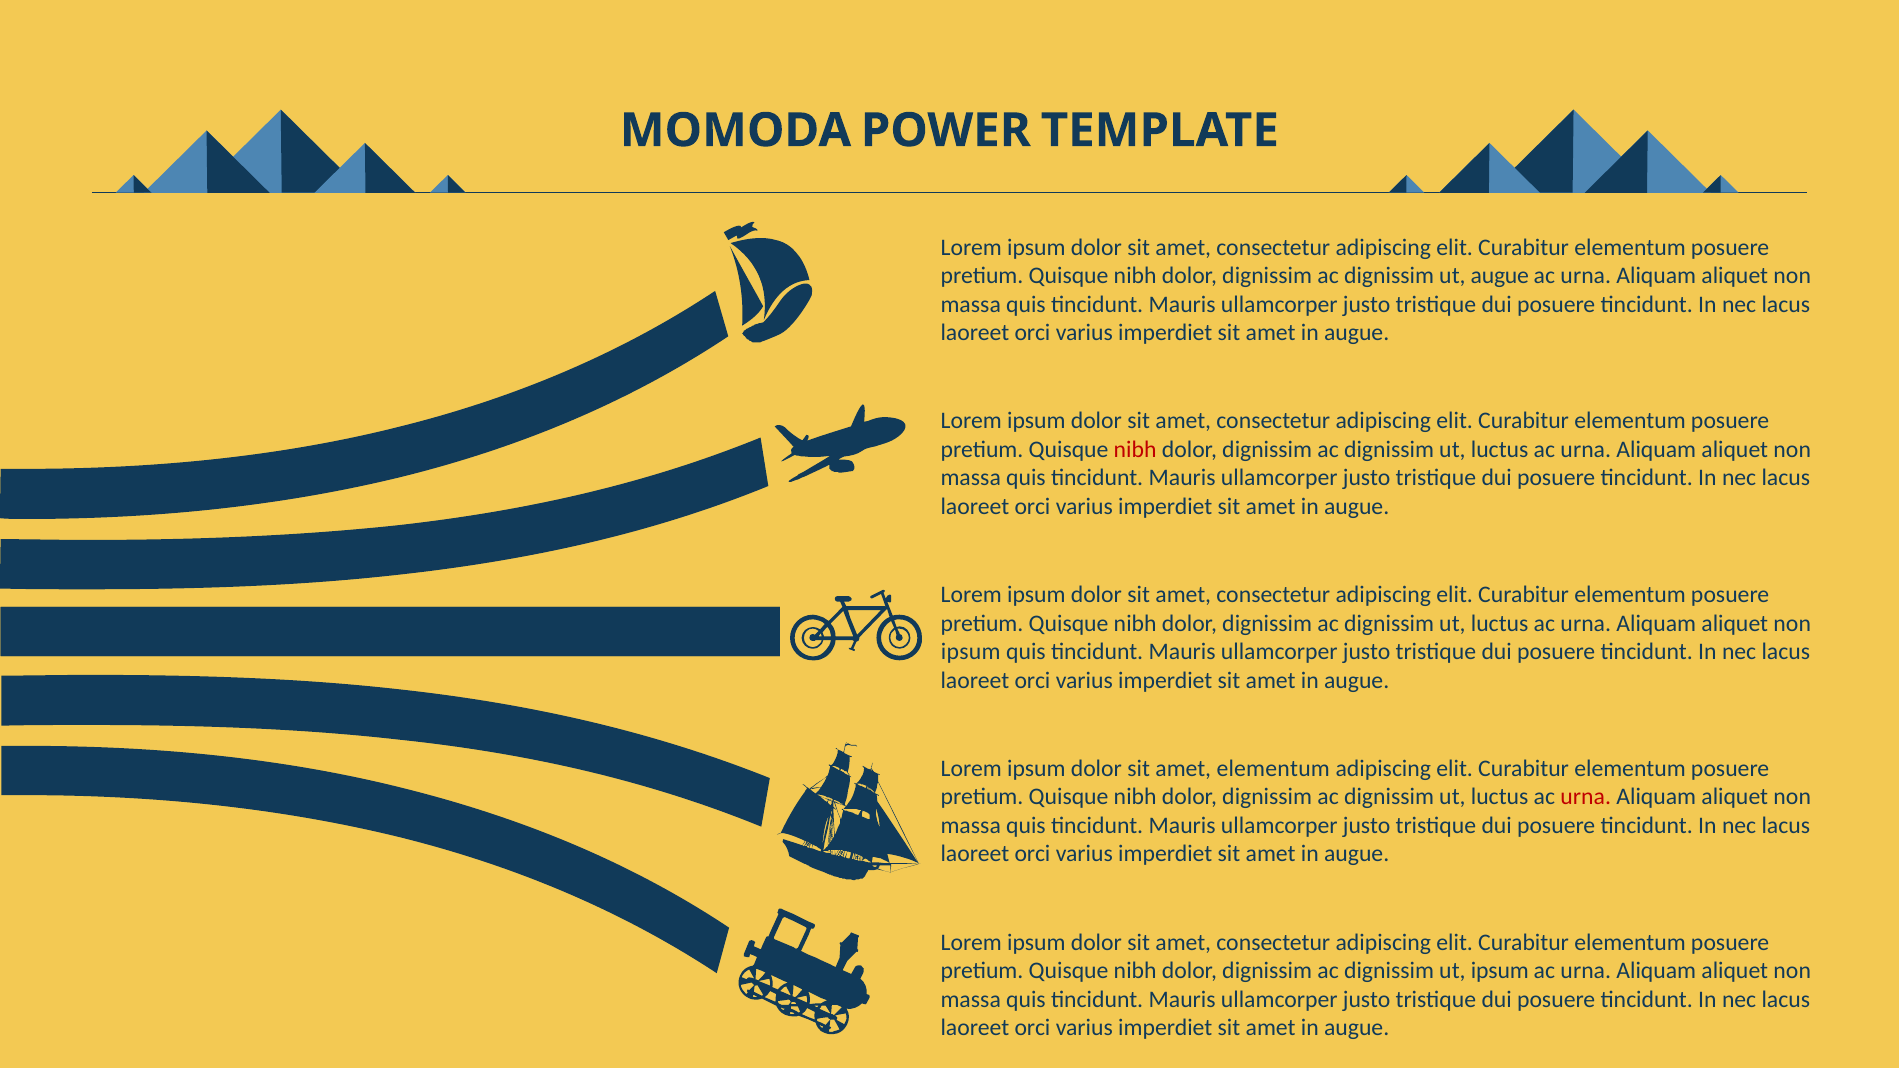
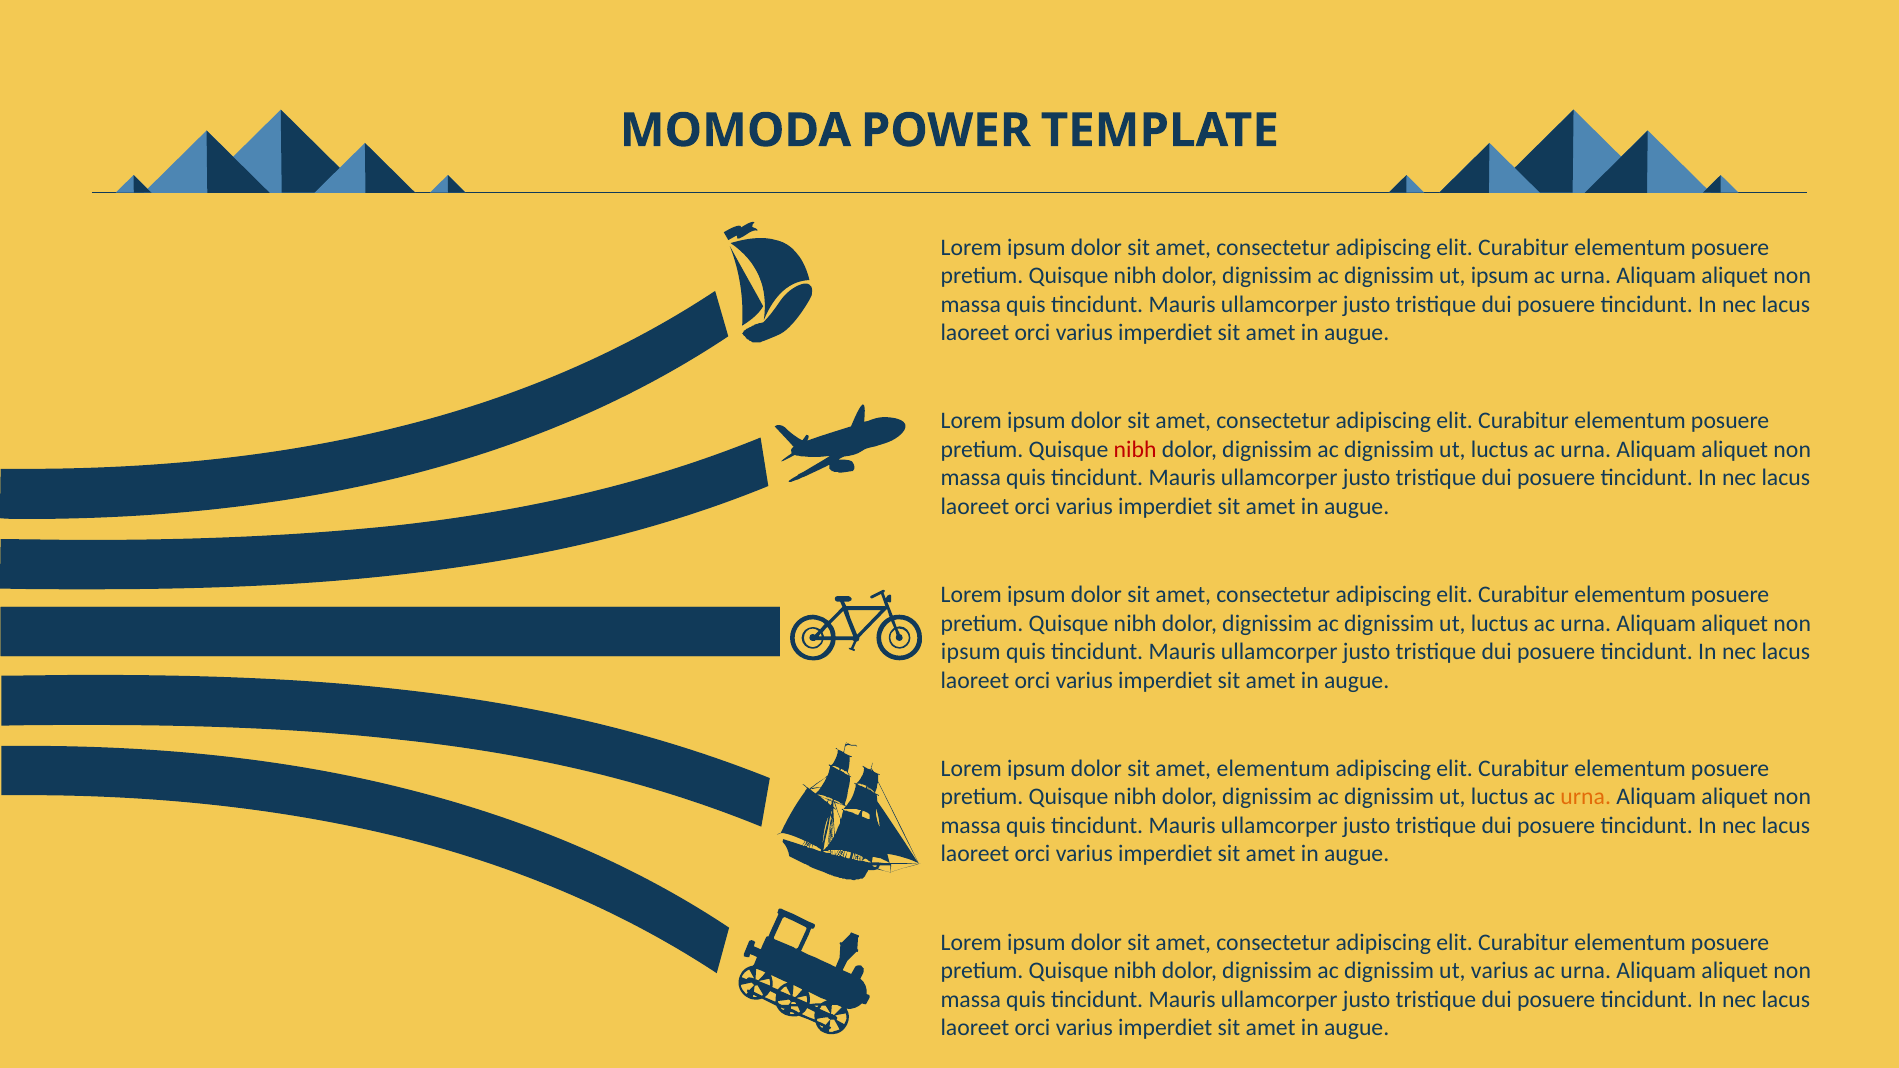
ut augue: augue -> ipsum (1500, 276)
urna colour: red -> orange (1586, 797)
ut ipsum: ipsum -> varius (1500, 971)
